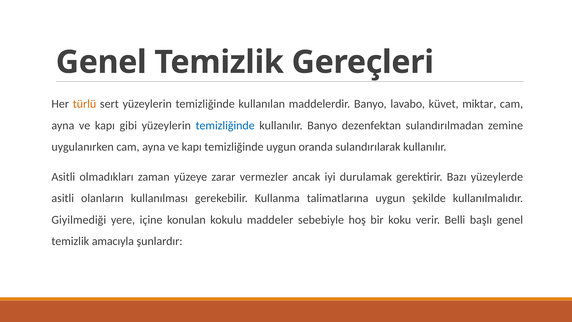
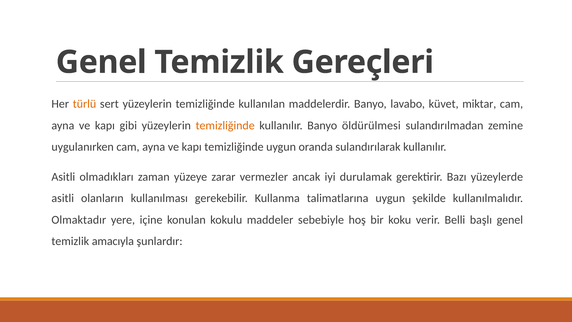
temizliğinde colour: blue -> orange (225, 125)
dezenfektan: dezenfektan -> öldürülmesi (371, 125)
Giyilmediği: Giyilmediği -> Olmaktadır (79, 220)
